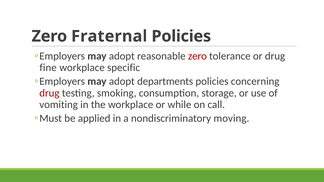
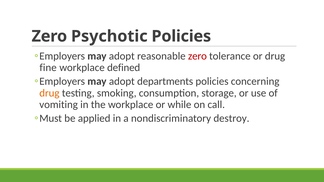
Fraternal: Fraternal -> Psychotic (109, 36)
specific: specific -> defined (124, 68)
drug colour: red -> orange (49, 93)
moving: moving -> destroy (231, 118)
